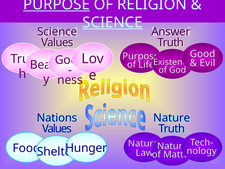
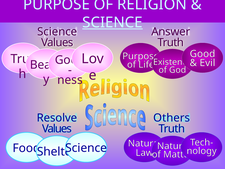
PURPOSE underline: present -> none (57, 4)
Nations: Nations -> Resolve (57, 118)
Nature: Nature -> Others (172, 118)
Hunger: Hunger -> Science (86, 148)
